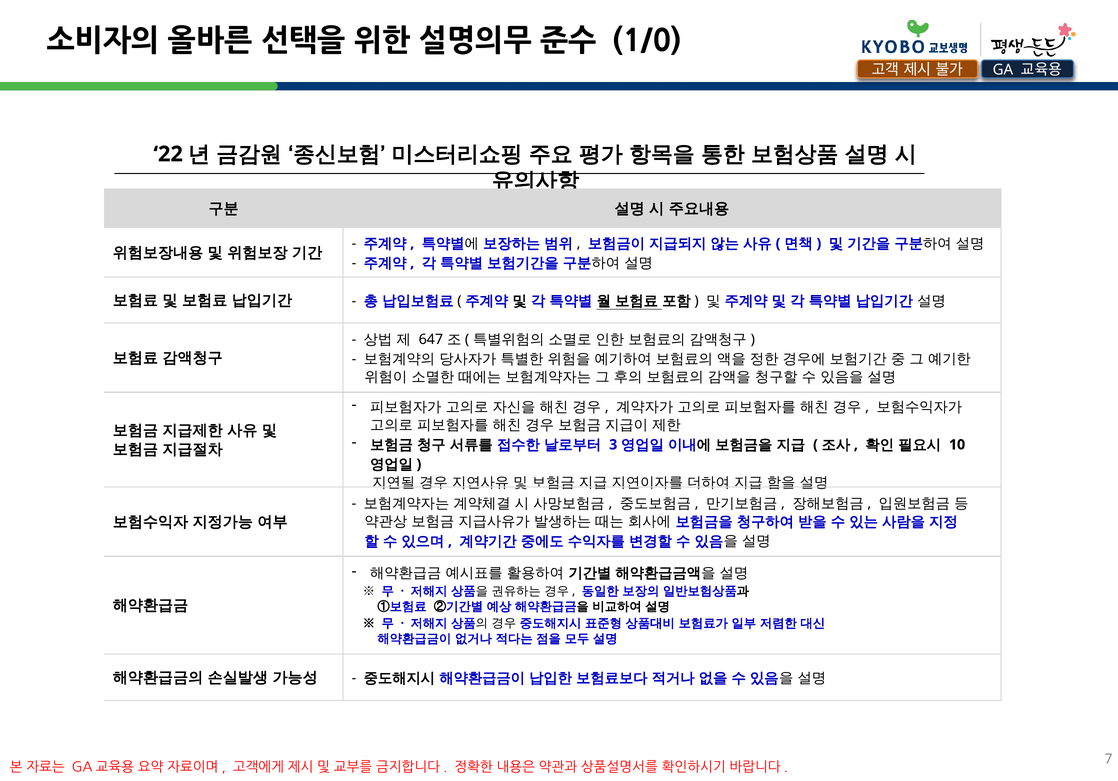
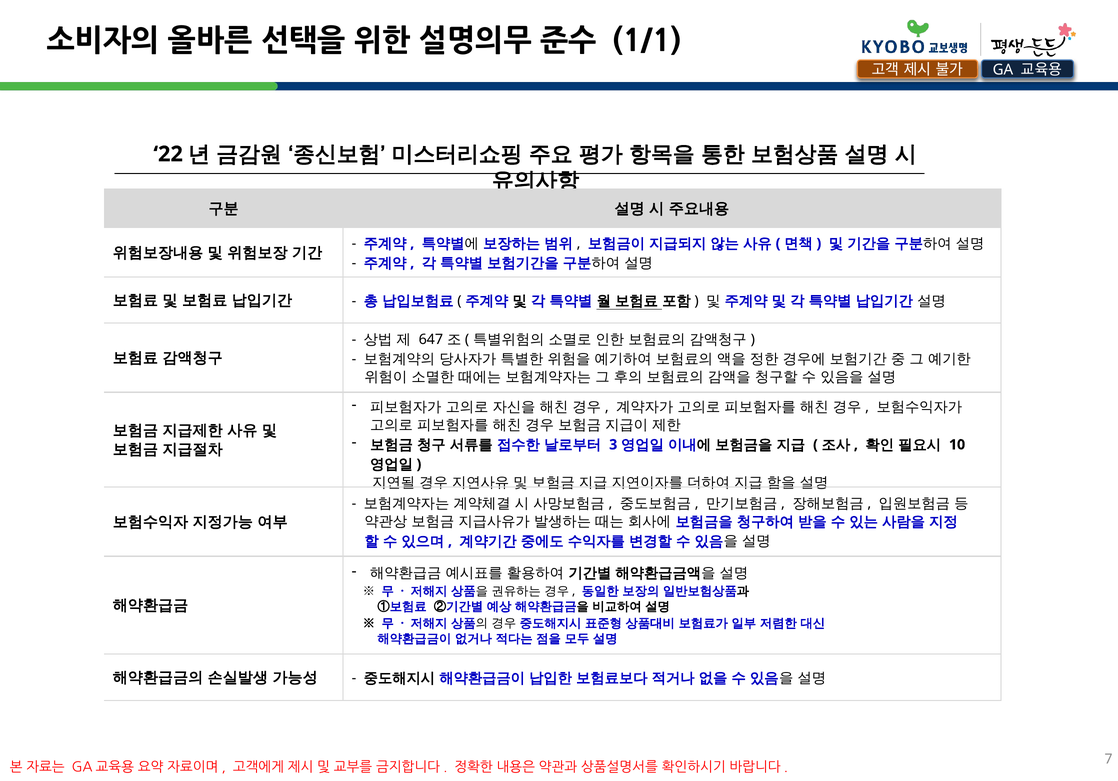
1/0: 1/0 -> 1/1 (647, 41)
